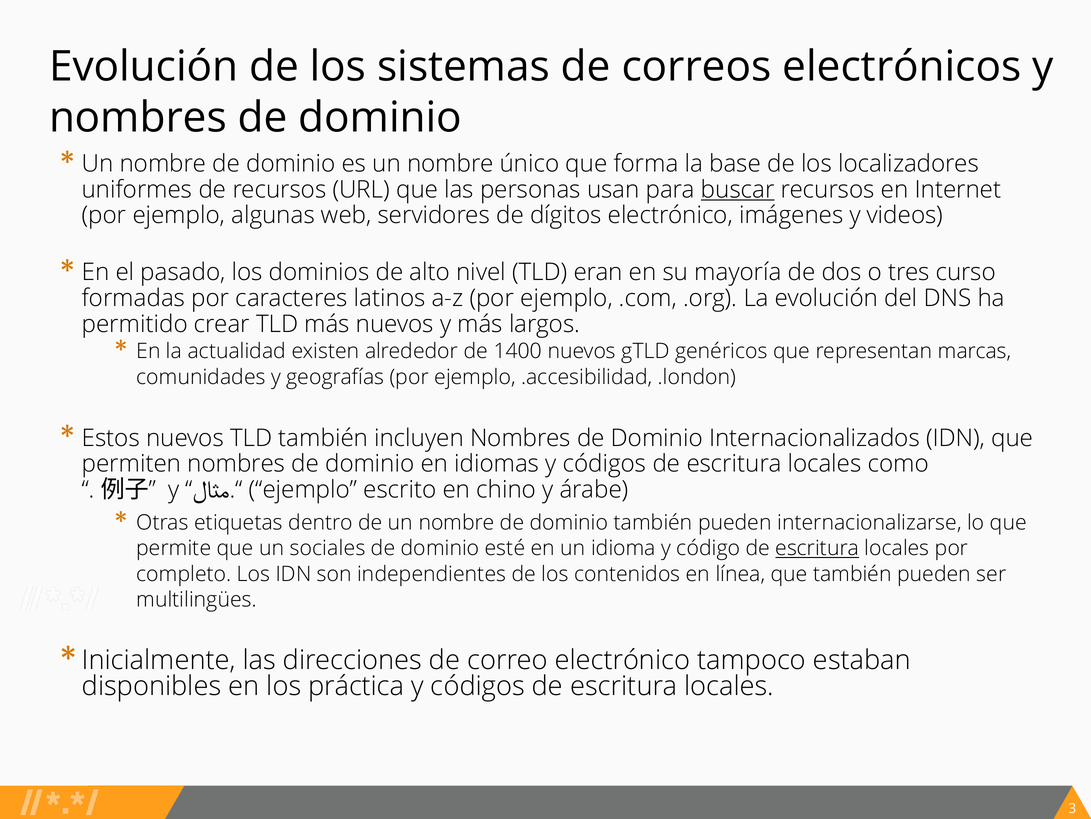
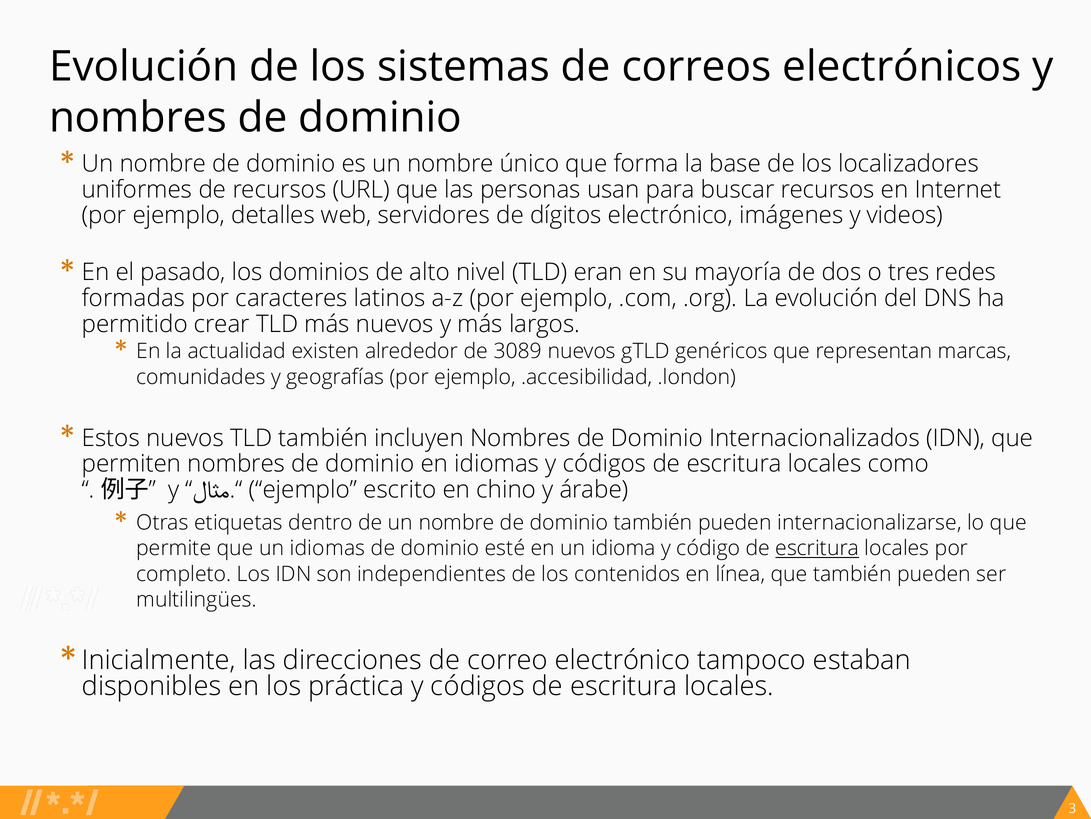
buscar underline: present -> none (738, 189)
algunas: algunas -> detalles (273, 215)
curso: curso -> redes (966, 272)
1400: 1400 -> 3089 (518, 351)
un sociales: sociales -> idiomas (327, 548)
